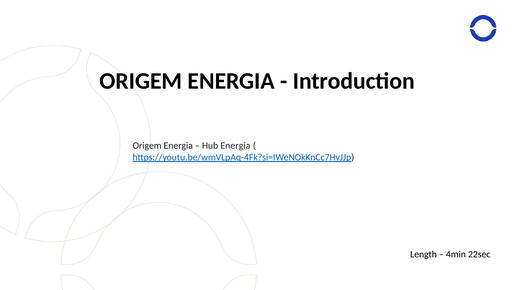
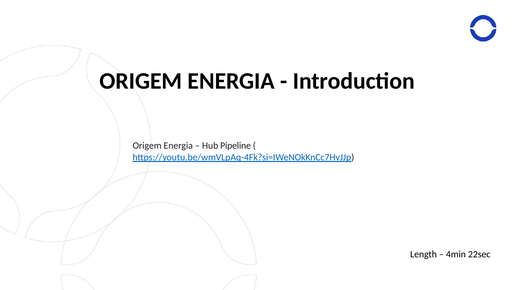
Hub Energia: Energia -> Pipeline (236, 145)
